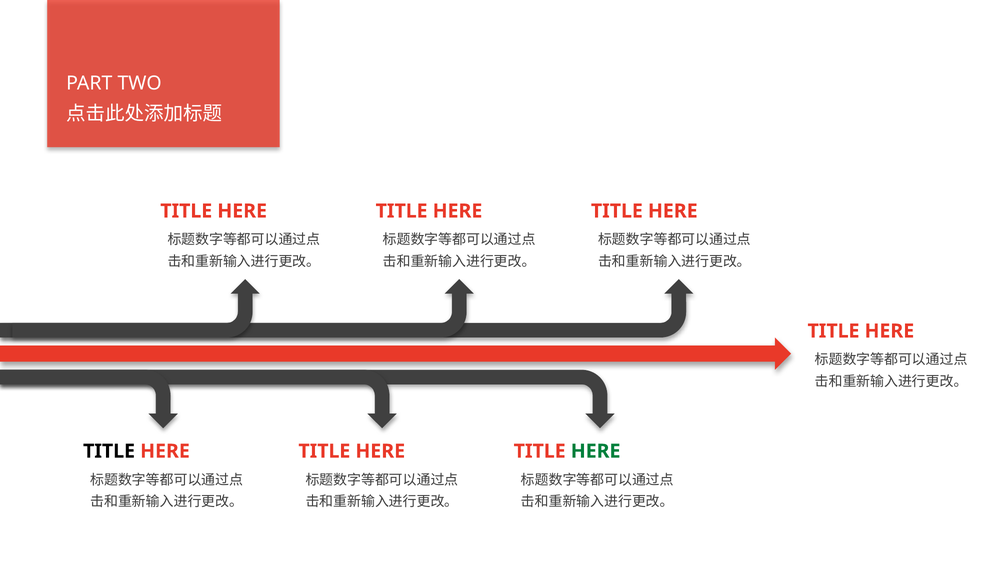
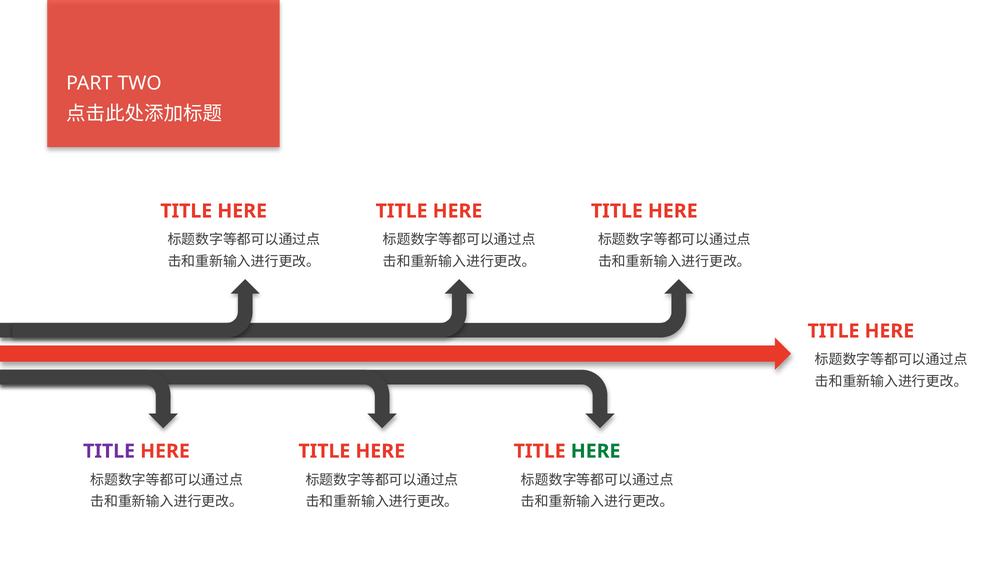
TITLE colour: black -> purple (109, 451)
